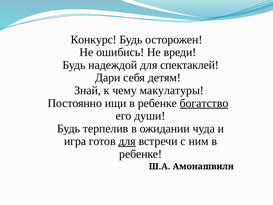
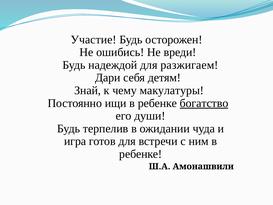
Конкурс: Конкурс -> Участие (94, 39)
спектаклей: спектаклей -> разжигаем (189, 65)
для underline: present -> none (127, 141)
